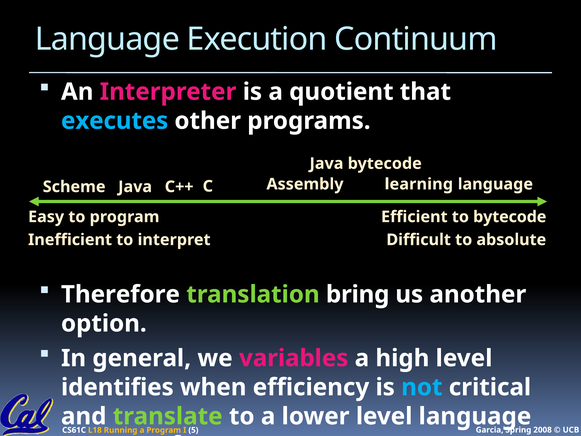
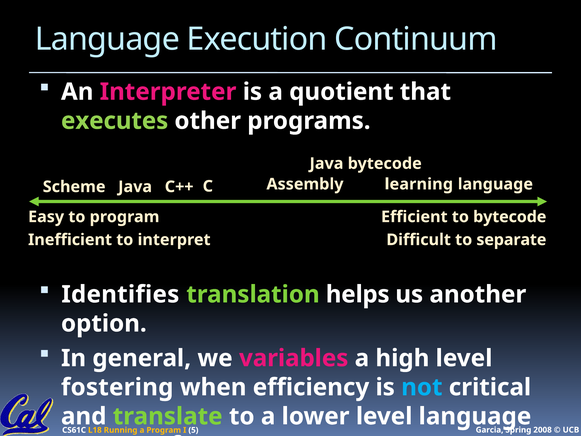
executes colour: light blue -> light green (115, 121)
absolute: absolute -> separate (511, 240)
Therefore: Therefore -> Identifies (120, 294)
bring: bring -> helps (358, 294)
identifies: identifies -> fostering (117, 387)
